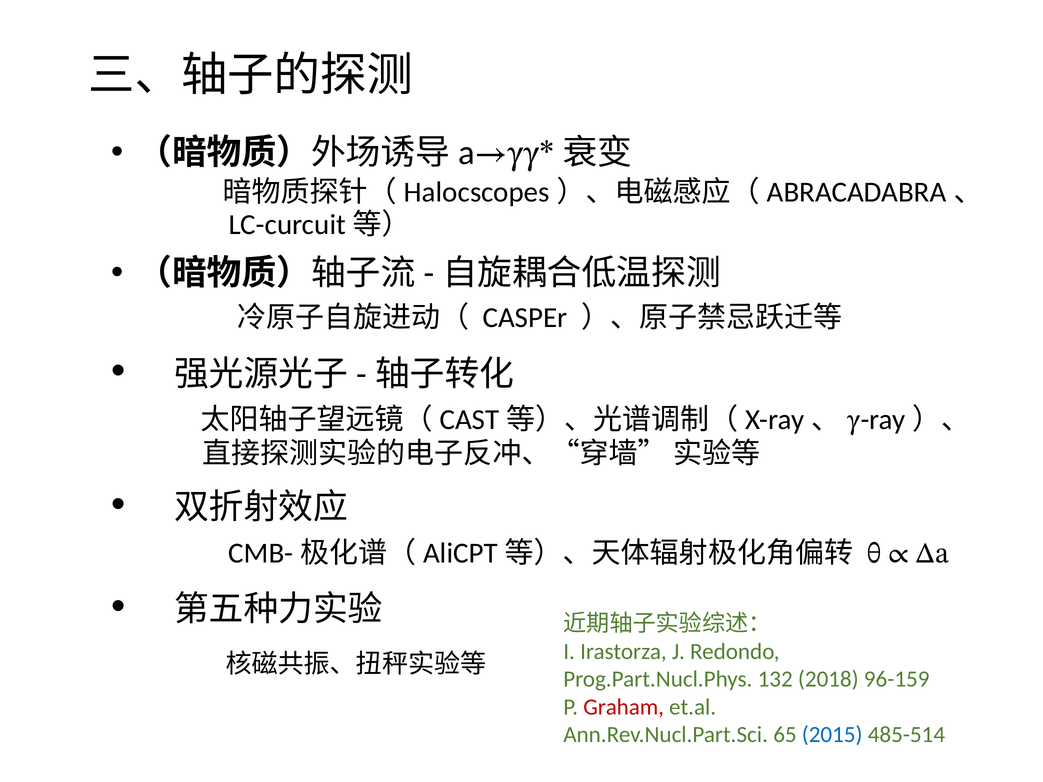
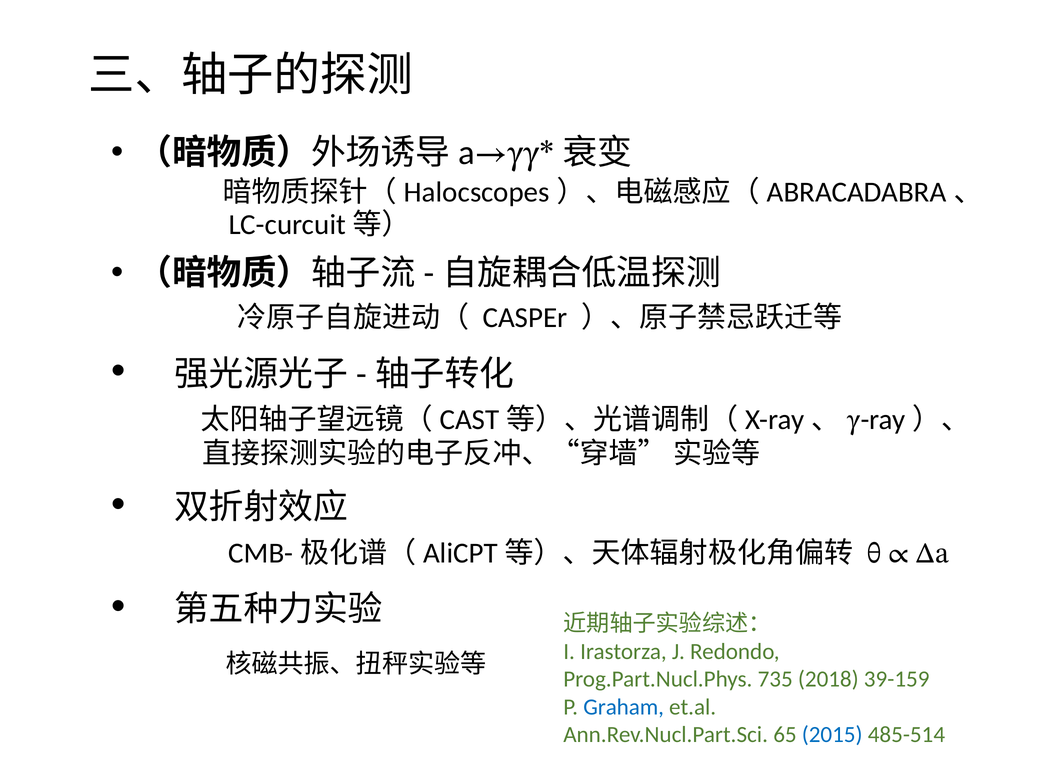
132: 132 -> 735 (775, 679)
96-159: 96-159 -> 39-159 (897, 679)
Graham colour: red -> blue (624, 707)
